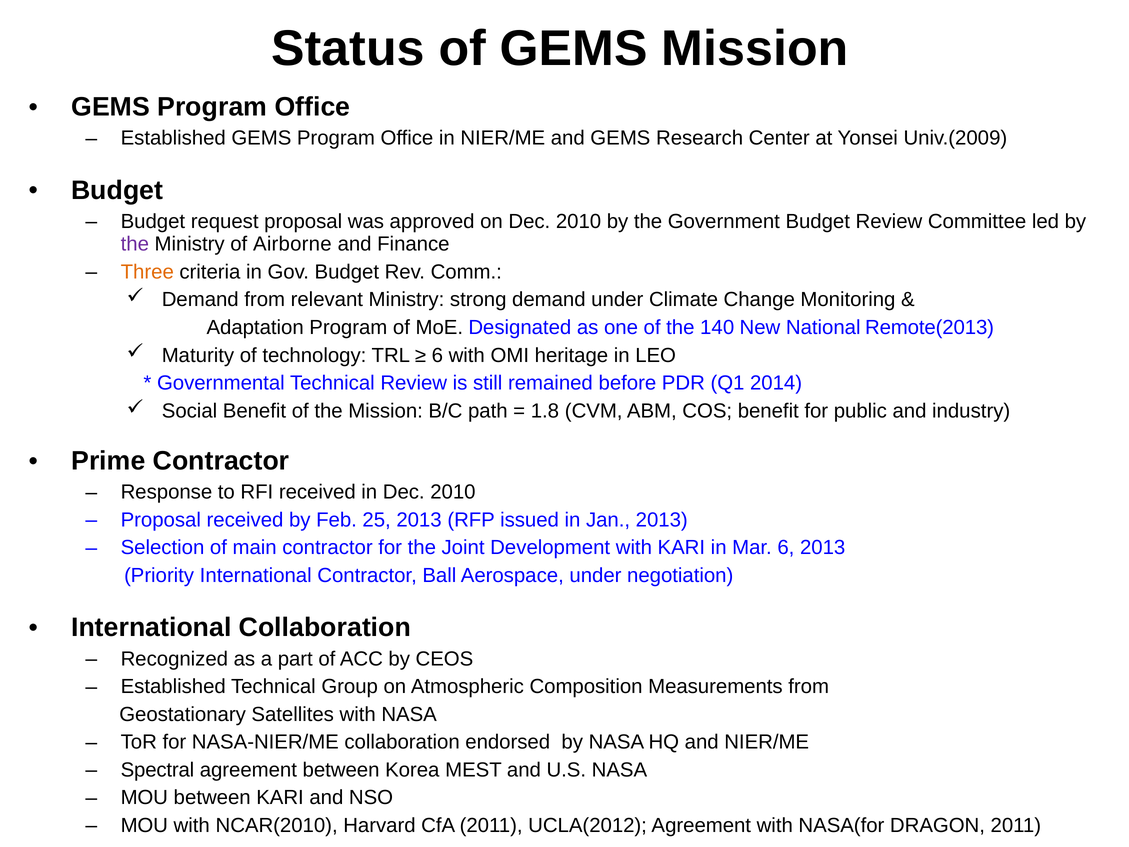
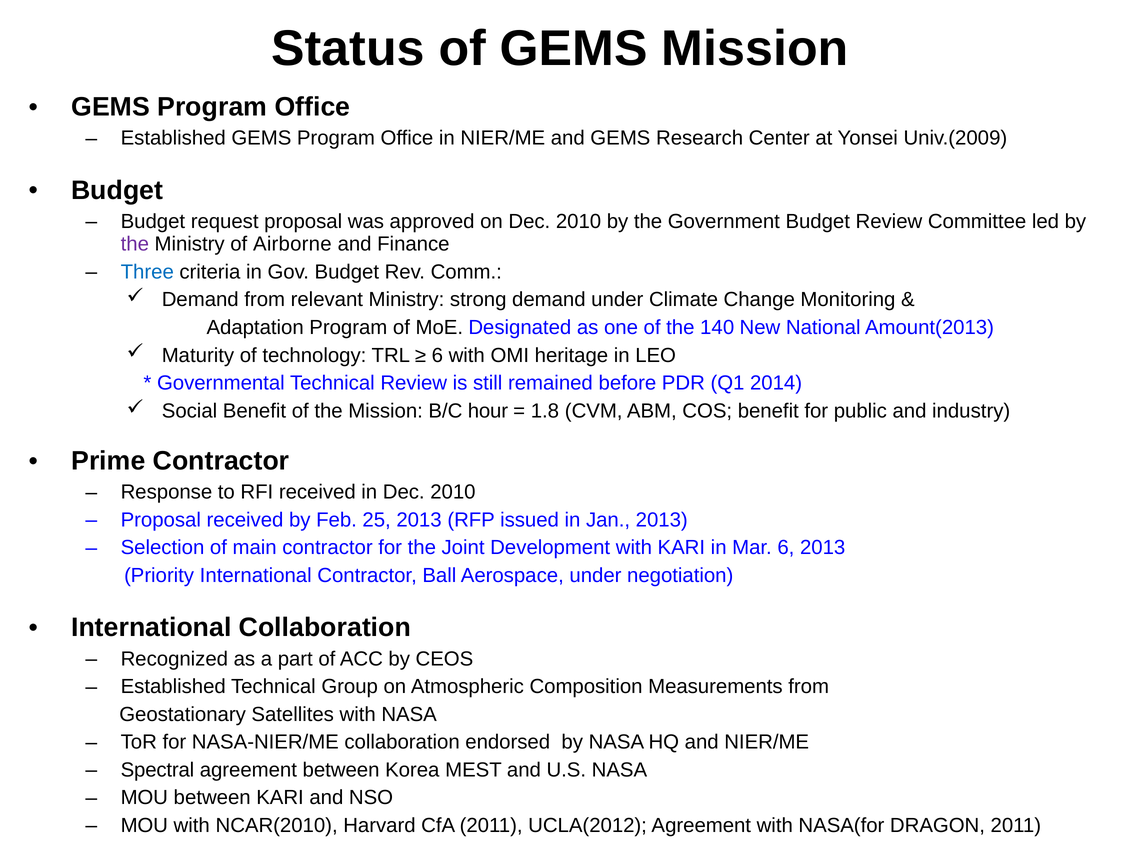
Three colour: orange -> blue (147, 272)
Remote(2013: Remote(2013 -> Amount(2013 (929, 327)
path: path -> hour (488, 411)
